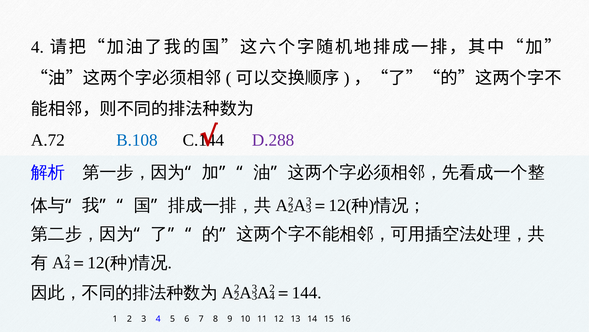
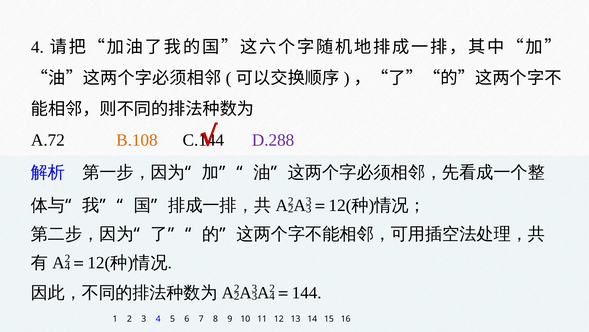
B.108 colour: blue -> orange (137, 140)
